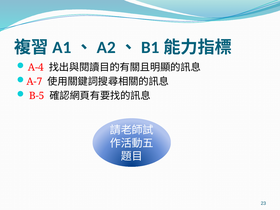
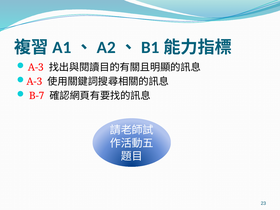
A-4: A-4 -> A-3 (36, 67)
A-7: A-7 -> A-3 (34, 82)
B-5: B-5 -> B-7 (37, 96)
